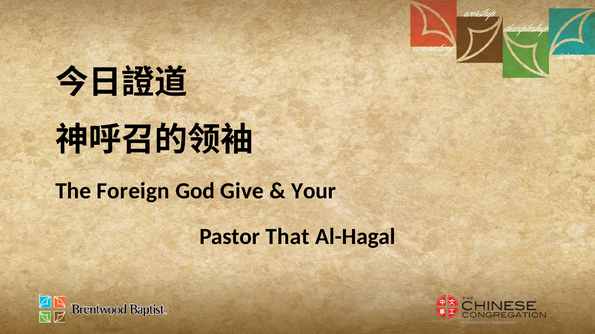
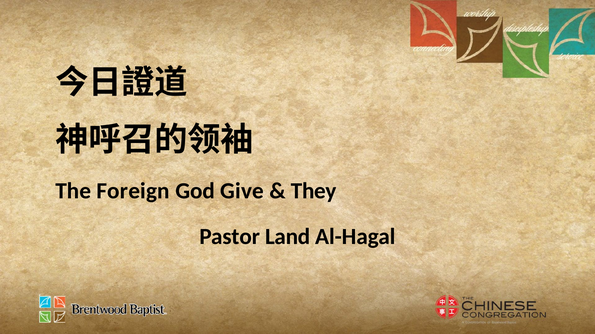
Your: Your -> They (314, 191)
That: That -> Land (288, 237)
